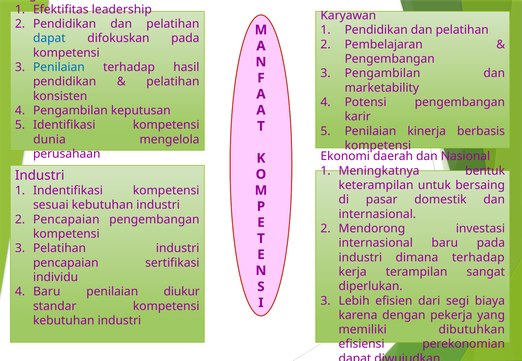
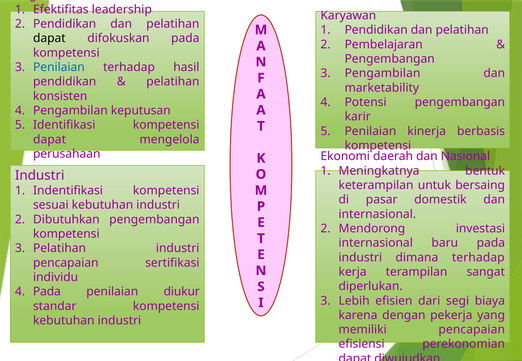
dapat colour: blue -> black (49, 38)
dunia: dunia -> dapat (50, 140)
Pencapaian: Pencapaian -> Dibutuhkan (66, 220)
Baru: Baru -> Pada (47, 292)
memiliki dibutuhkan: dibutuhkan -> pencapaian (472, 330)
